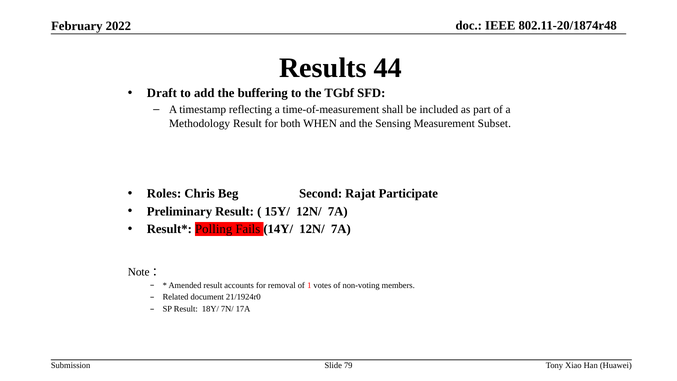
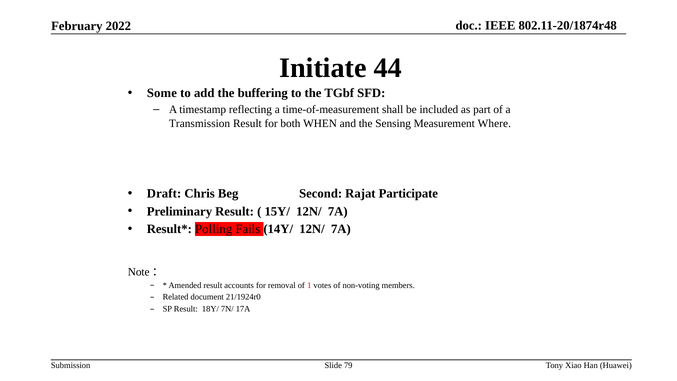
Results: Results -> Initiate (323, 68)
Draft: Draft -> Some (162, 93)
Methodology: Methodology -> Transmission (200, 123)
Subset: Subset -> Where (494, 123)
Roles: Roles -> Draft (164, 194)
